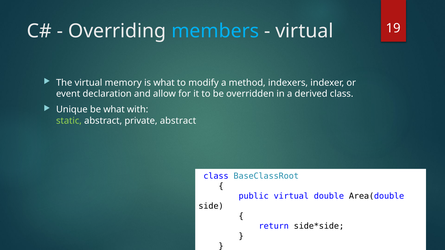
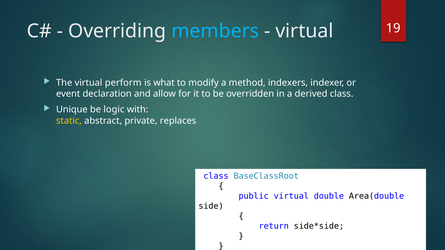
memory: memory -> perform (123, 83)
be what: what -> logic (114, 110)
static colour: light green -> yellow (69, 121)
private abstract: abstract -> replaces (178, 121)
